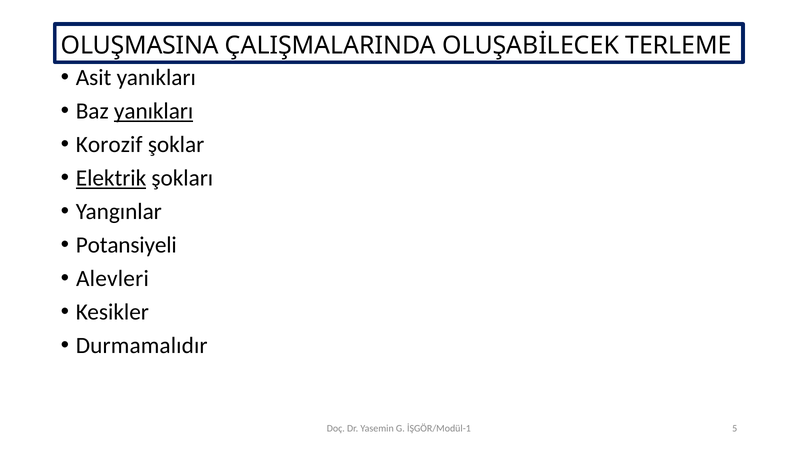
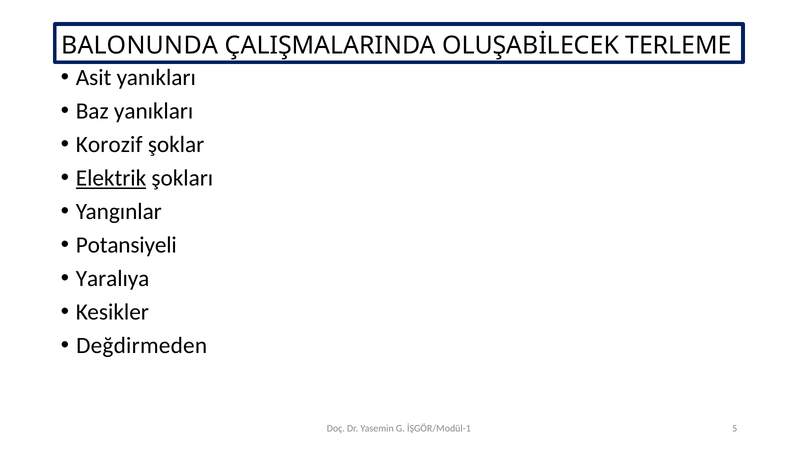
OLUŞMASINA: OLUŞMASINA -> BALONUNDA (140, 46)
yanıkları underline: present -> none (154, 111)
Alevleri: Alevleri -> Yaralıya (113, 278)
Durmamalıdır: Durmamalıdır -> Değdirmeden (142, 345)
